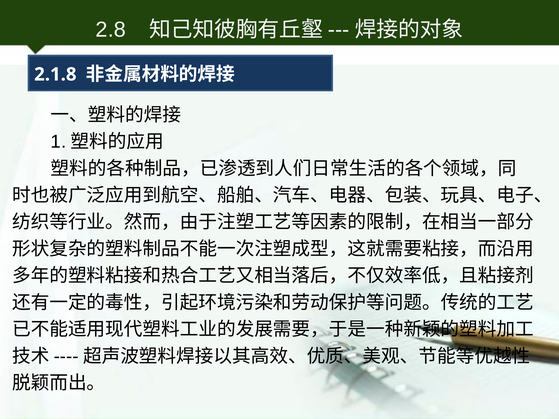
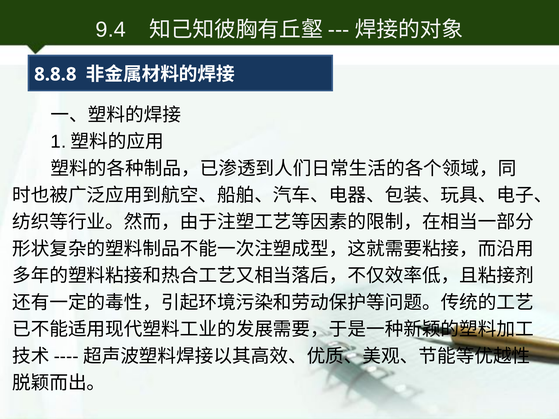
2.8: 2.8 -> 9.4 (111, 30)
2.1.8: 2.1.8 -> 8.8.8 (55, 74)
